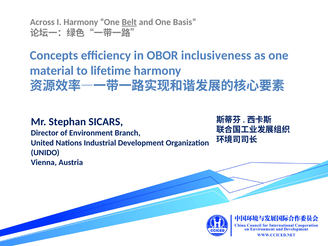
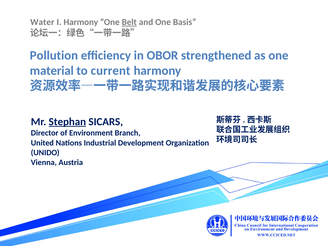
Across: Across -> Water (42, 22)
Concepts: Concepts -> Pollution (54, 55)
inclusiveness: inclusiveness -> strengthened (216, 55)
lifetime: lifetime -> current (111, 71)
Stephan underline: none -> present (67, 122)
